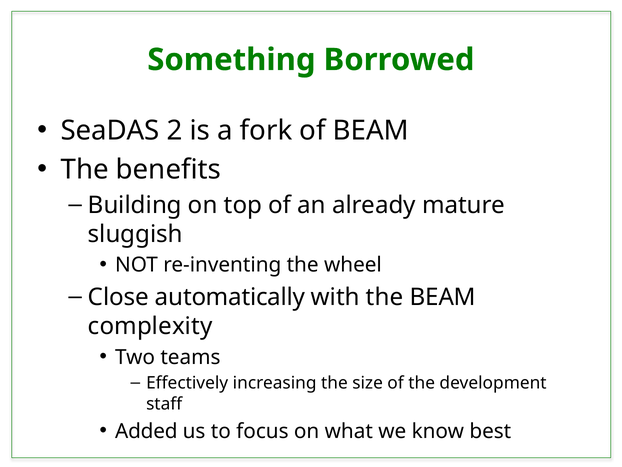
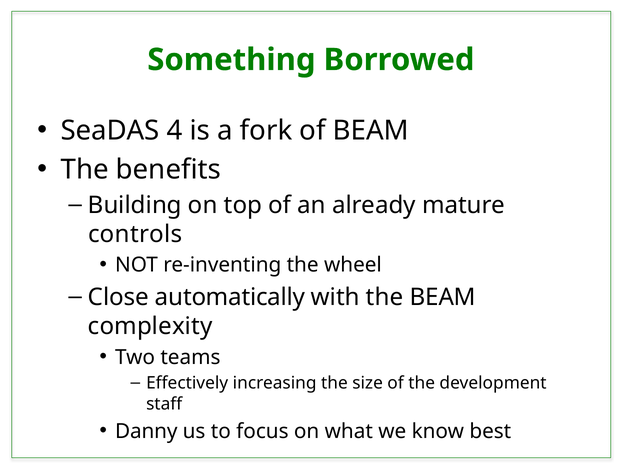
2: 2 -> 4 (175, 130)
sluggish: sluggish -> controls (135, 234)
Added: Added -> Danny (146, 431)
